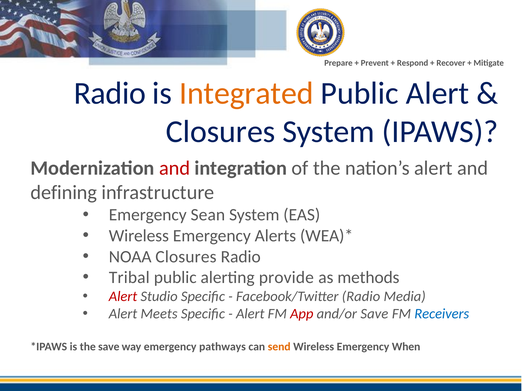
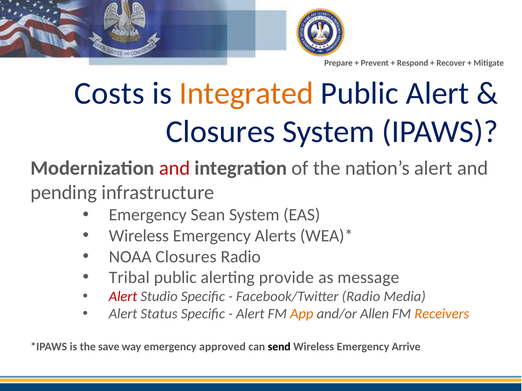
Radio: Radio -> Costs (109, 94)
defining: defining -> pending (64, 193)
methods: methods -> message (368, 278)
Meets: Meets -> Status (159, 314)
App colour: red -> orange (302, 314)
and/or Save: Save -> Allen (375, 314)
Receivers colour: blue -> orange (442, 314)
pathways: pathways -> approved (222, 347)
send colour: orange -> black (279, 347)
When: When -> Arrive (406, 347)
